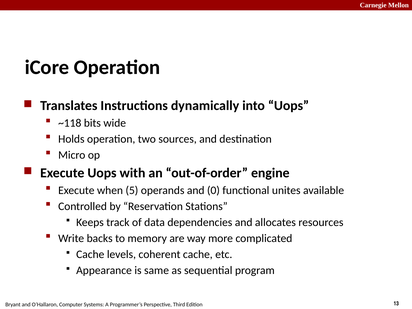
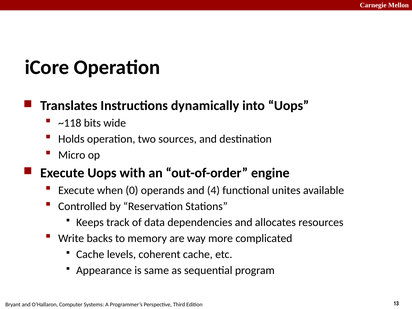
5: 5 -> 0 (132, 190)
0: 0 -> 4 (213, 190)
